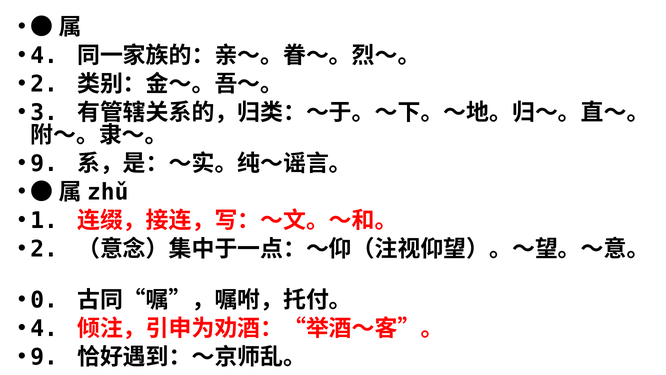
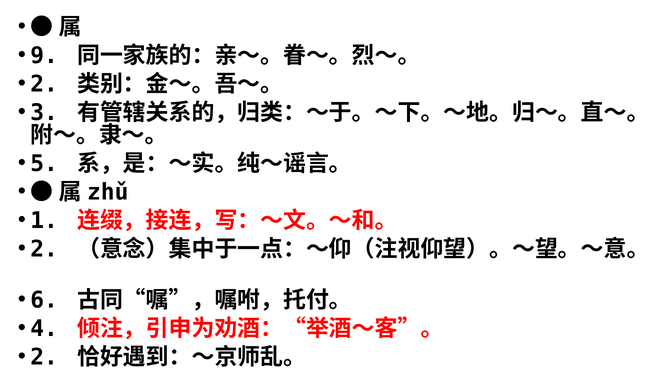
4: 4 -> 9 (44, 56)
9: 9 -> 5 (44, 163)
0: 0 -> 6 (44, 300)
9: 9 -> 2 (44, 357)
